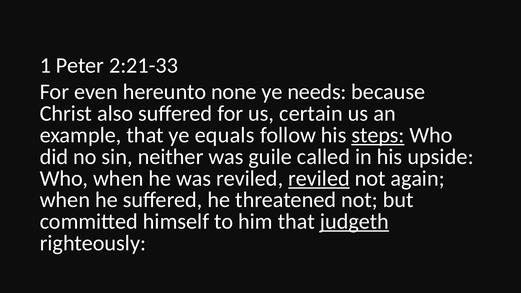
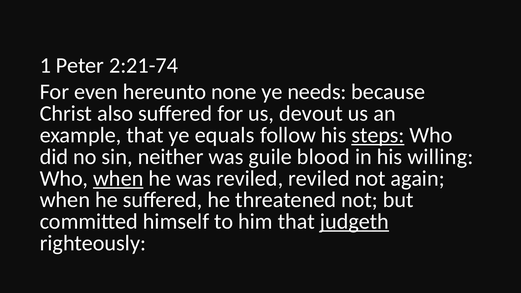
2:21-33: 2:21-33 -> 2:21-74 (144, 65)
certain: certain -> devout (311, 114)
called: called -> blood (323, 157)
upside: upside -> willing (440, 157)
when underline: none -> present (118, 178)
reviled underline: present -> none (319, 178)
